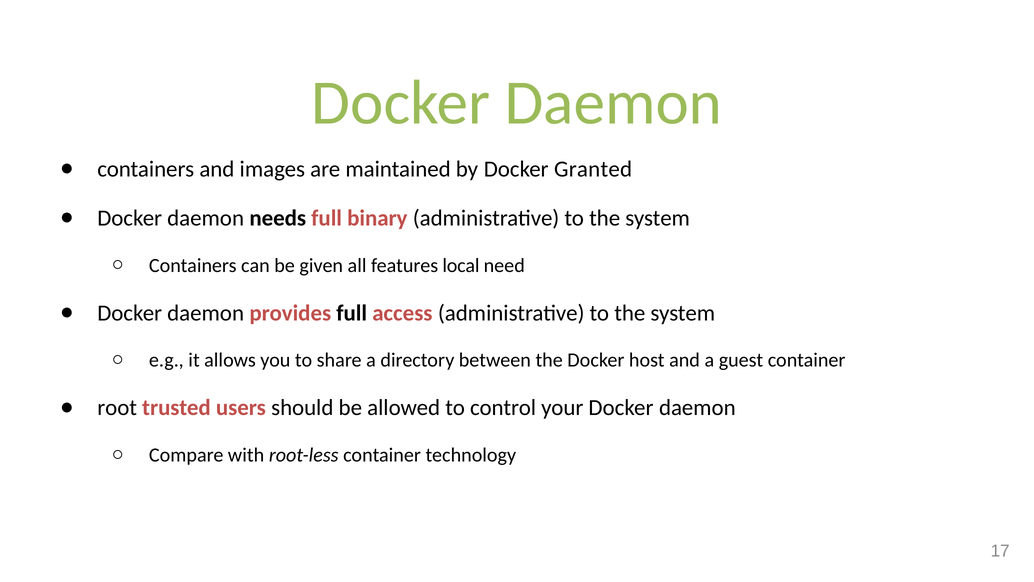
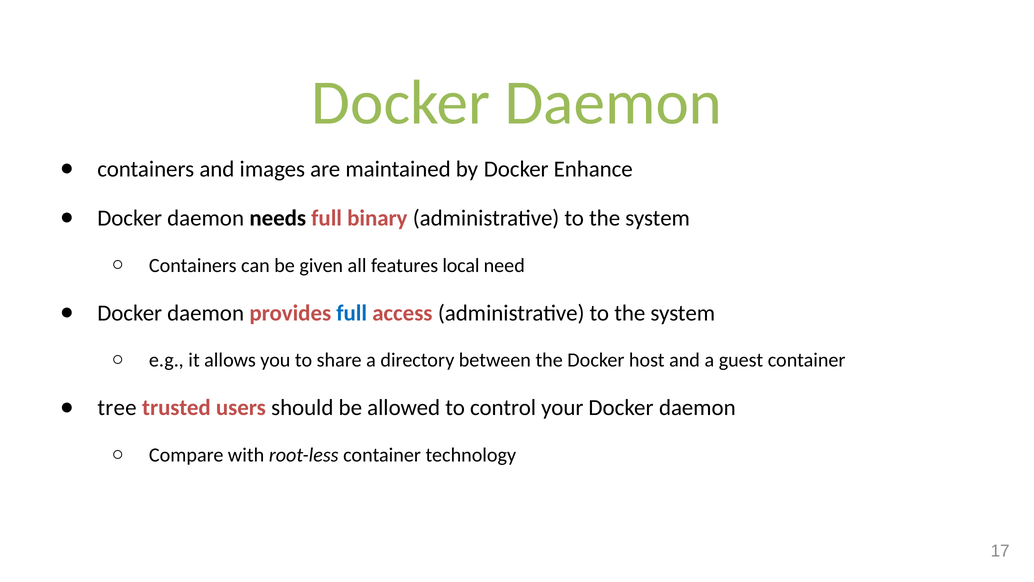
Granted: Granted -> Enhance (593, 169)
full colour: black -> blue (352, 313)
root: root -> tree (117, 408)
